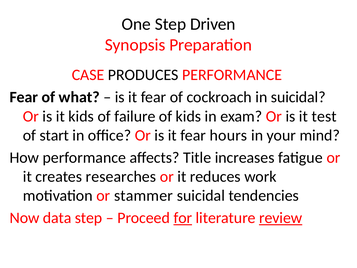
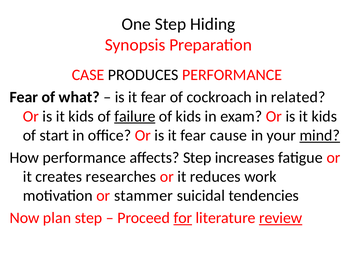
Driven: Driven -> Hiding (213, 24)
in suicidal: suicidal -> related (298, 97)
failure underline: none -> present (135, 116)
test: test -> kids (324, 116)
hours: hours -> cause (228, 135)
mind underline: none -> present (320, 135)
affects Title: Title -> Step (197, 157)
data: data -> plan (57, 218)
